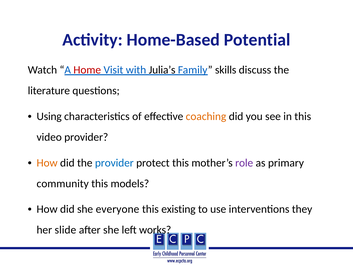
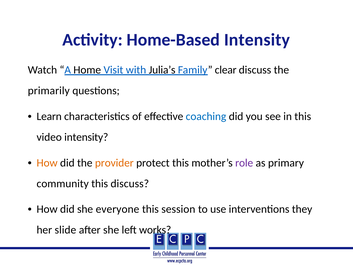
Home-Based Potential: Potential -> Intensity (257, 40)
Home colour: red -> black (87, 70)
skills: skills -> clear (226, 70)
literature: literature -> primarily (49, 91)
Using: Using -> Learn (49, 116)
coaching colour: orange -> blue (206, 116)
video provider: provider -> intensity (86, 137)
provider colour: blue -> orange (114, 163)
this models: models -> discuss (130, 183)
existing: existing -> session (178, 209)
